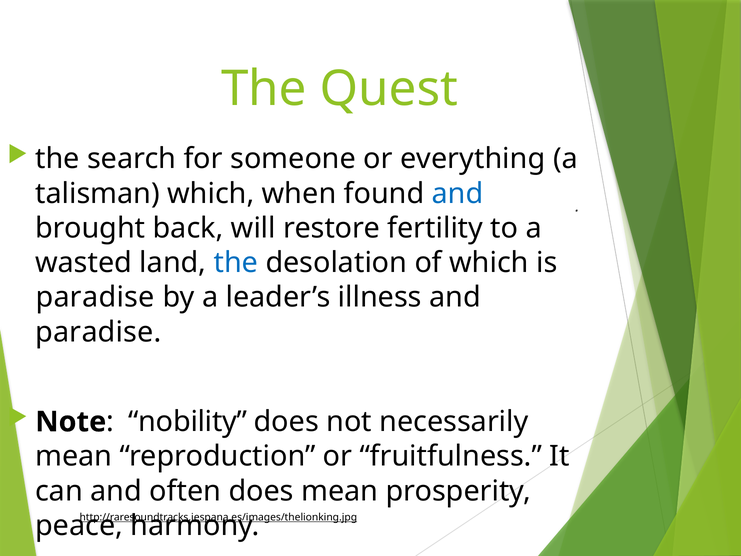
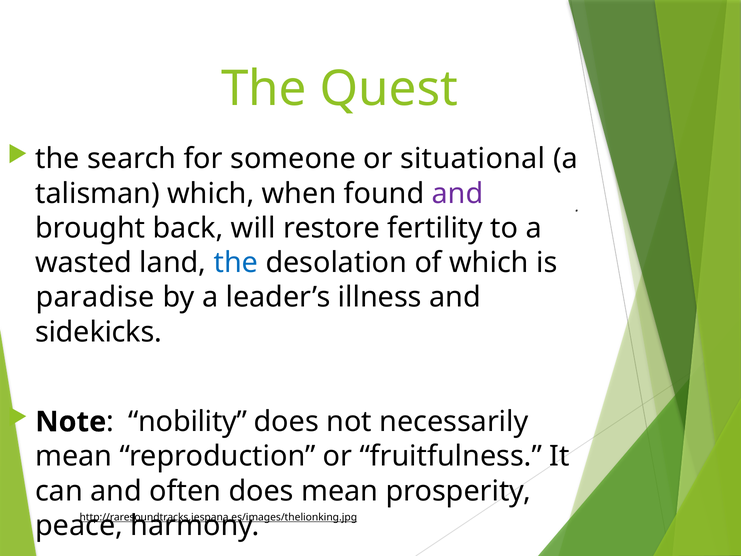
everything: everything -> situational (473, 159)
and colour: blue -> purple (458, 193)
paradise: paradise -> sidekicks (99, 332)
